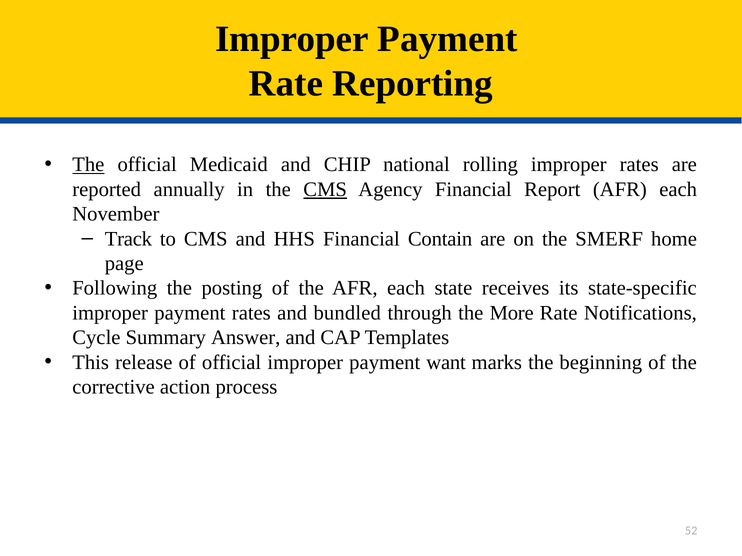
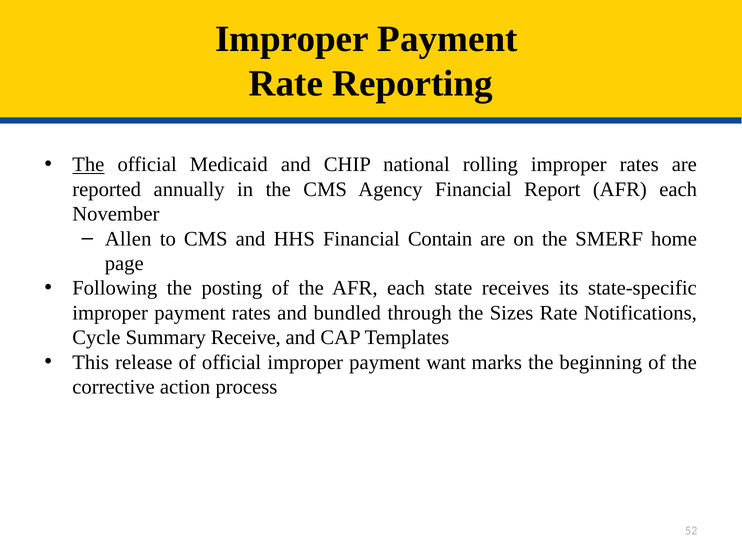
CMS underline: present -> none (325, 189)
Track: Track -> Allen (128, 239)
More: More -> Sizes (512, 313)
Answer: Answer -> Receive (246, 338)
